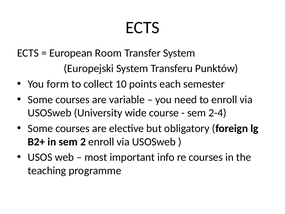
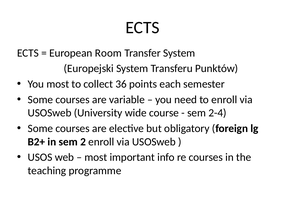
You form: form -> most (58, 84)
10: 10 -> 36 (121, 84)
